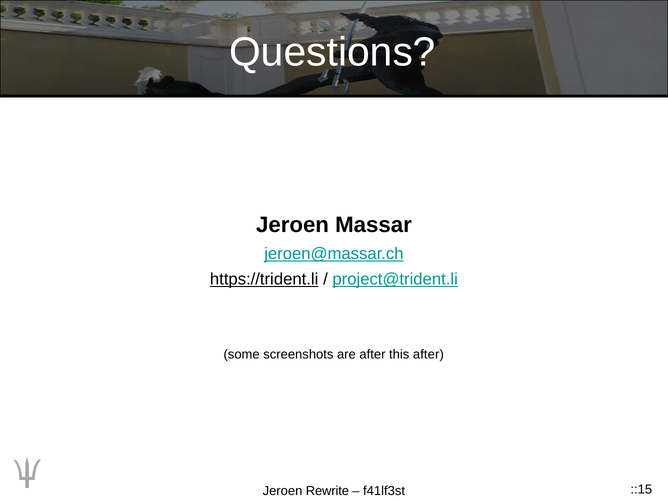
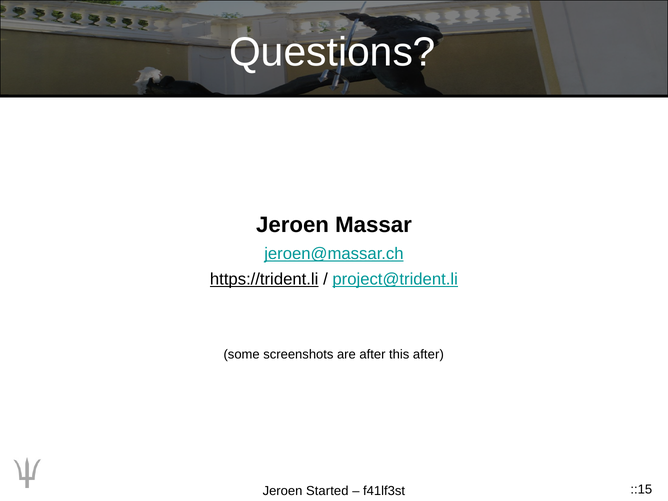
Rewrite: Rewrite -> Started (327, 491)
